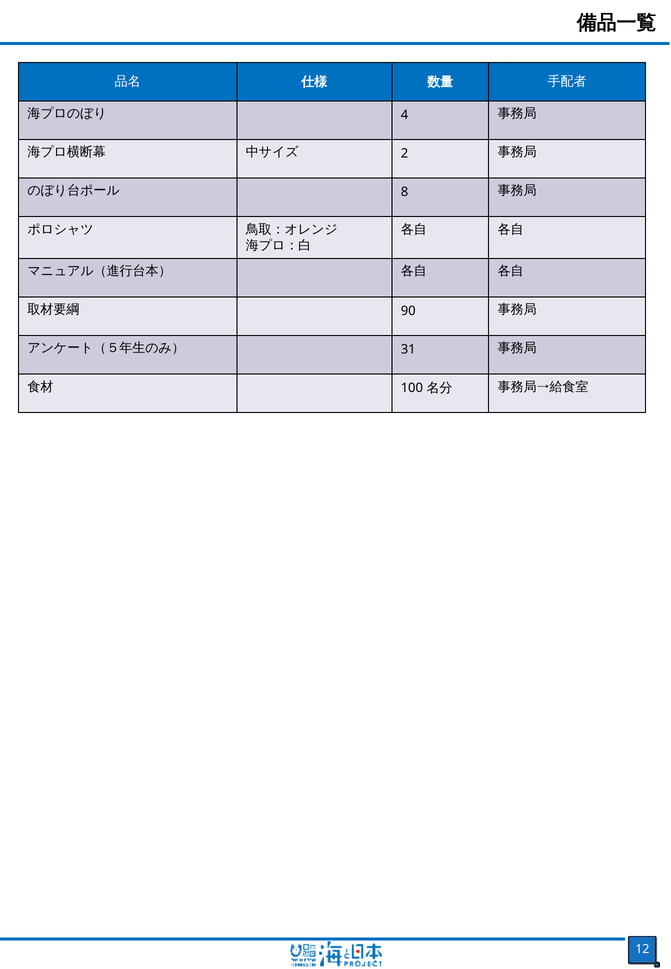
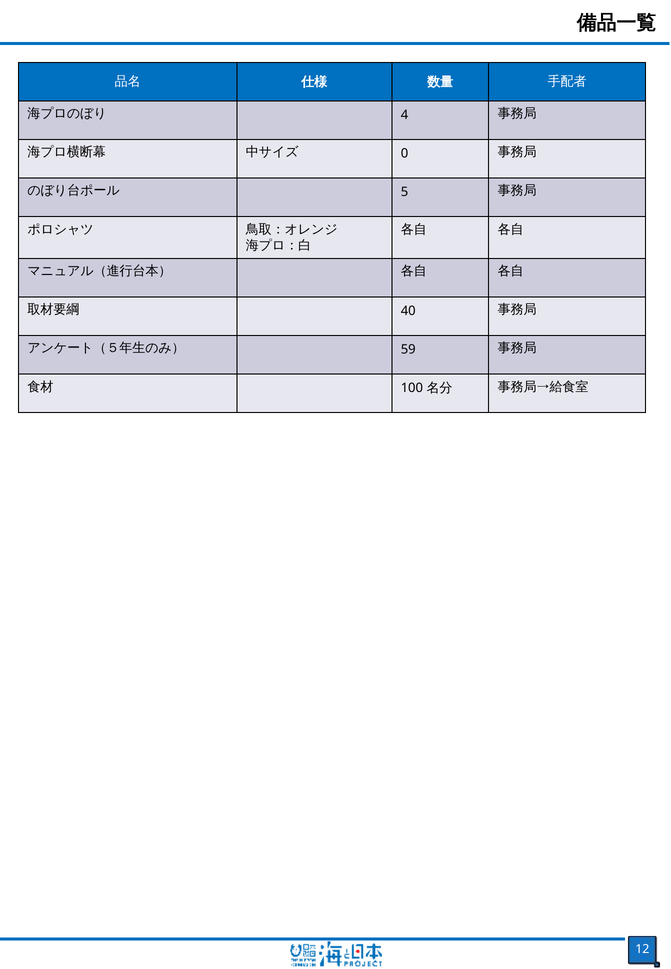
2: 2 -> 0 (404, 153)
8: 8 -> 5 (404, 192)
90: 90 -> 40 (408, 311)
31: 31 -> 59 (408, 350)
